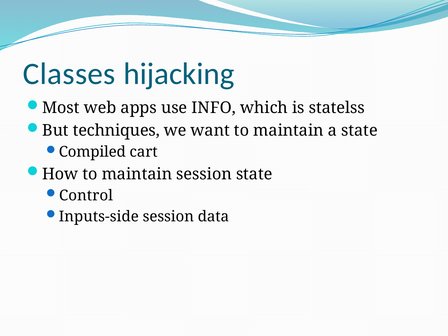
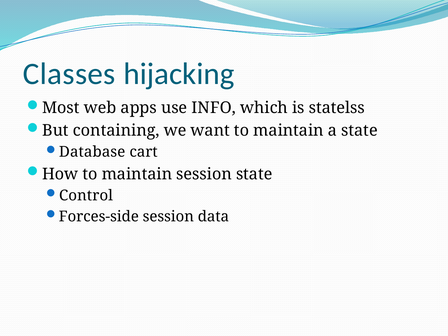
techniques: techniques -> containing (116, 130)
Compiled: Compiled -> Database (92, 152)
Inputs-side: Inputs-side -> Forces-side (99, 216)
